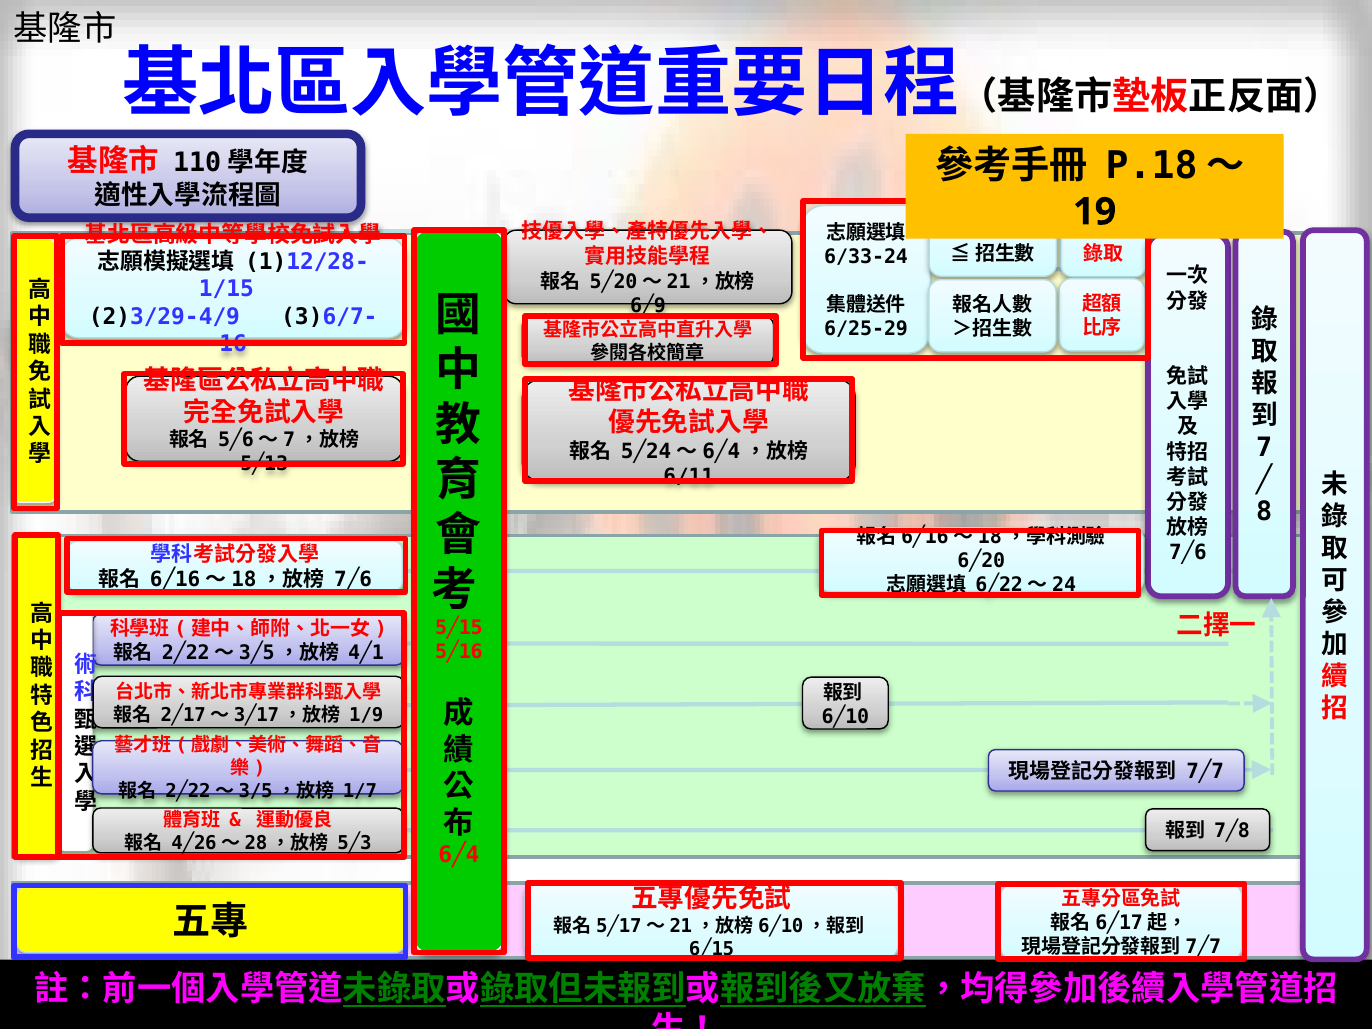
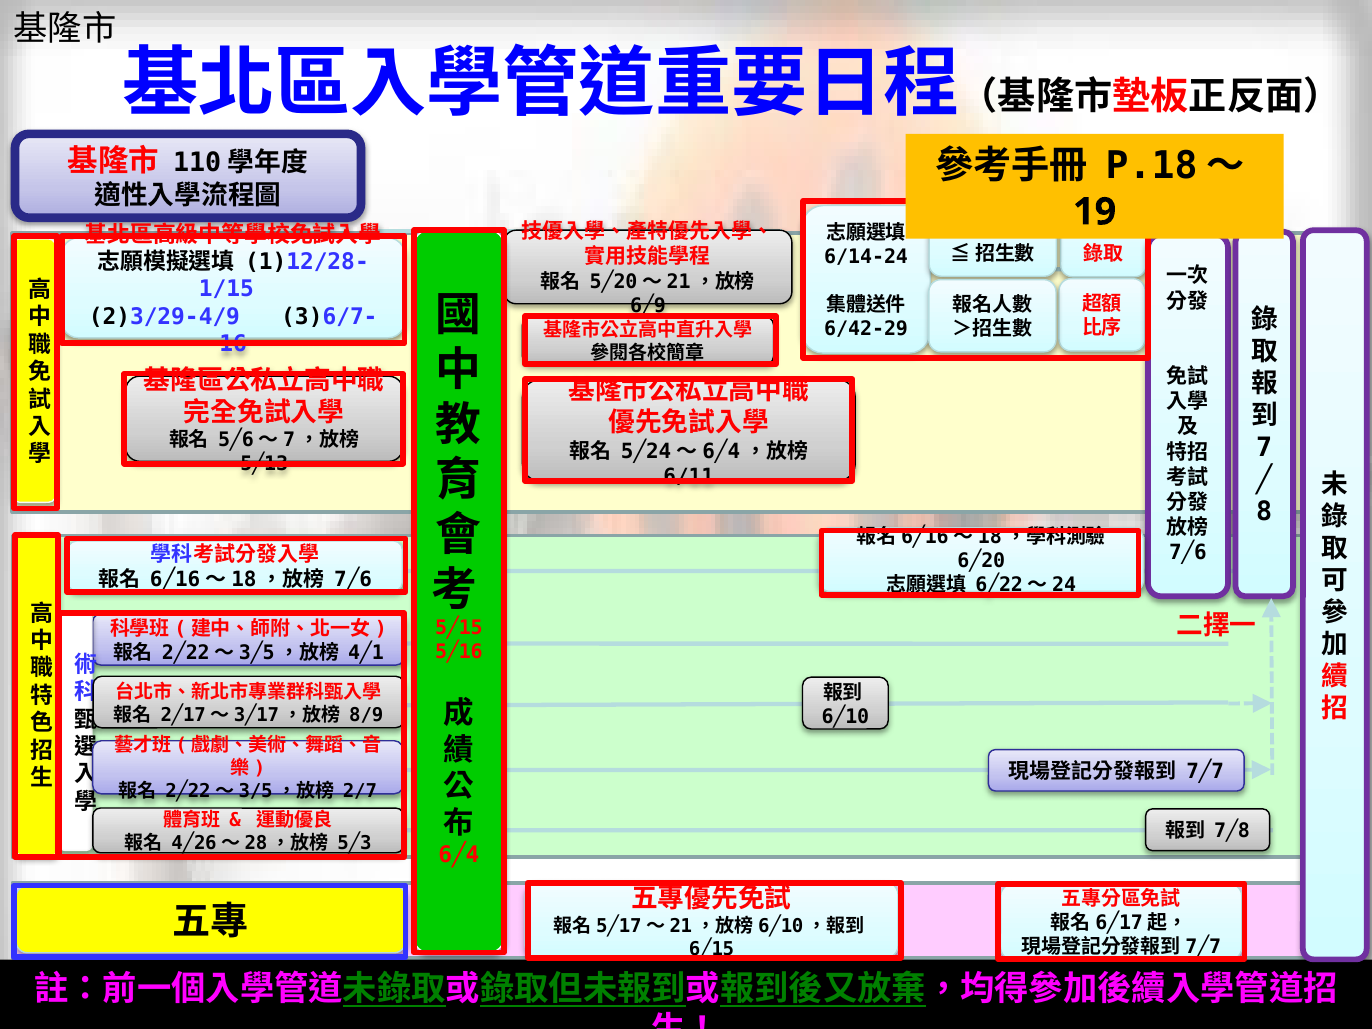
6/33-24: 6/33-24 -> 6/14-24 (866, 257)
6/25-29: 6/25-29 -> 6/42-29 (866, 329)
1/9: 1/9 -> 8/9 (366, 715)
1/7: 1/7 -> 2/7 (360, 791)
